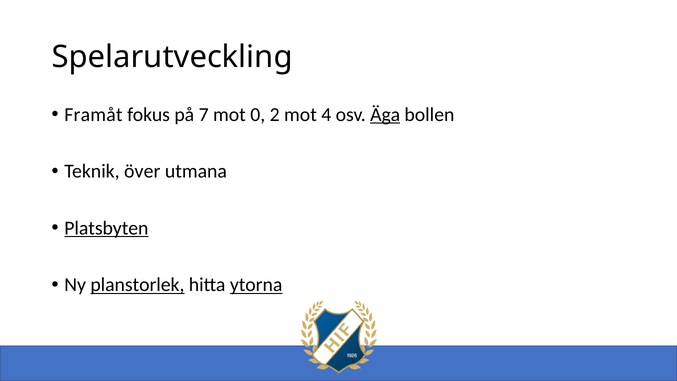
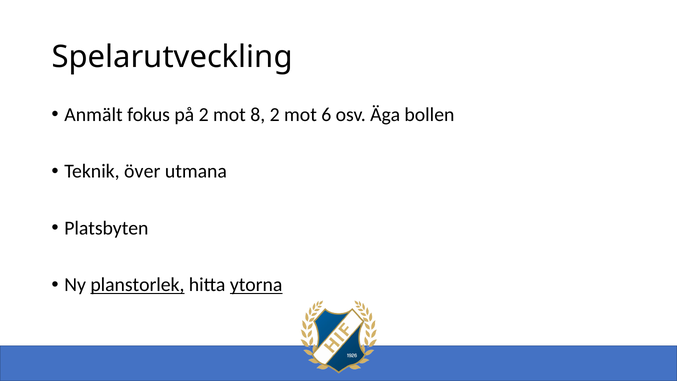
Framåt: Framåt -> Anmält (94, 114)
på 7: 7 -> 2 (204, 114)
0: 0 -> 8 (258, 114)
4: 4 -> 6 (326, 114)
Äga underline: present -> none (385, 114)
Platsbyten underline: present -> none (106, 228)
